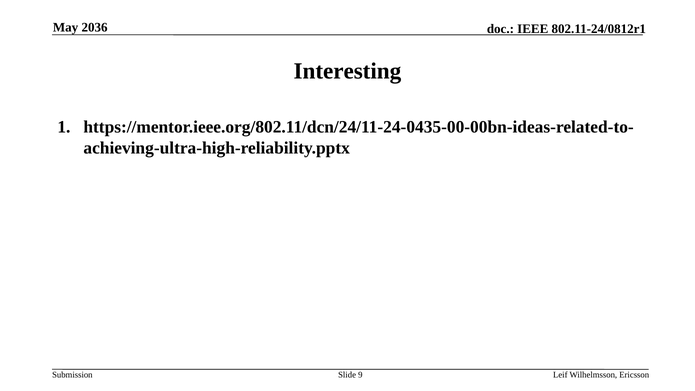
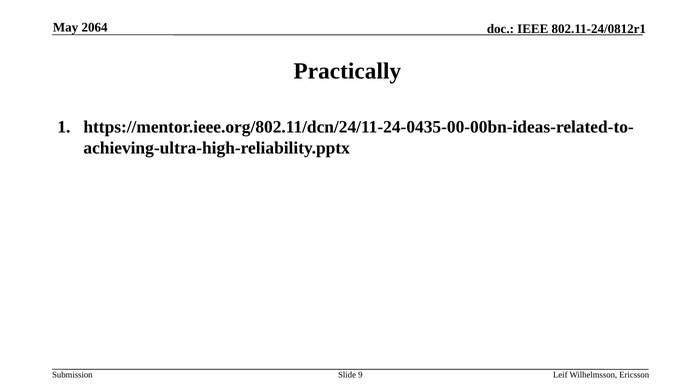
2036: 2036 -> 2064 (95, 28)
Interesting: Interesting -> Practically (347, 71)
